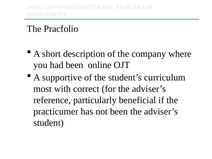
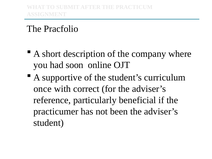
had been: been -> soon (75, 65)
most: most -> once (43, 89)
